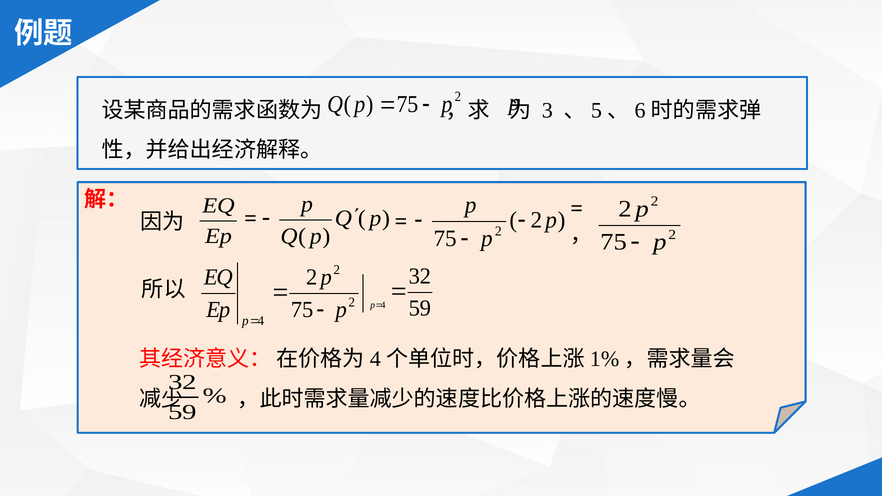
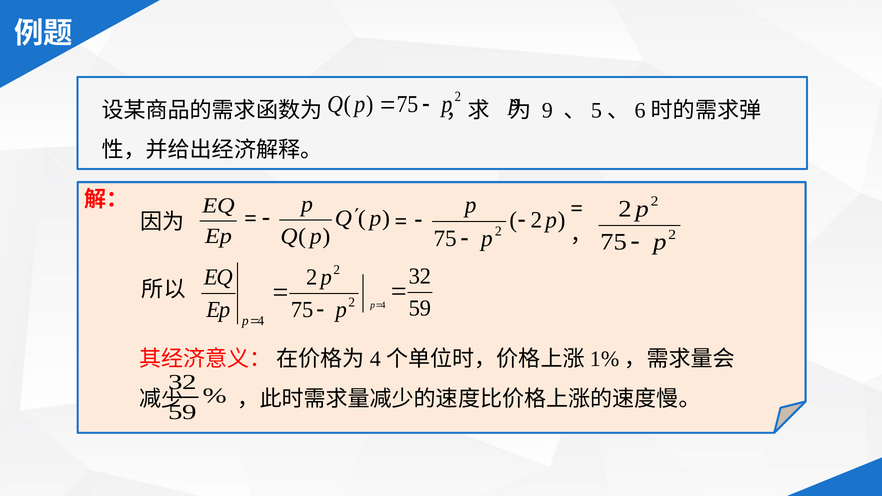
3: 3 -> 9 (547, 110)
